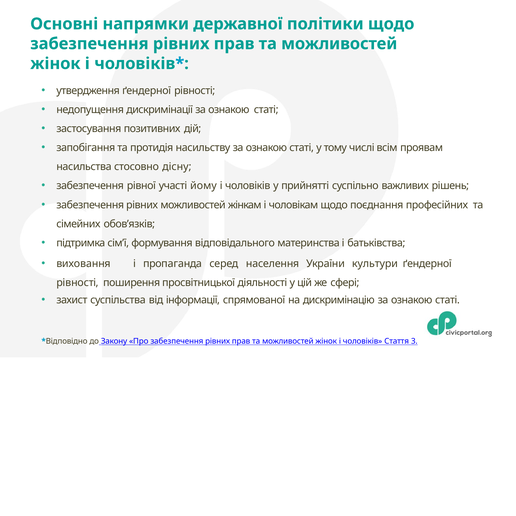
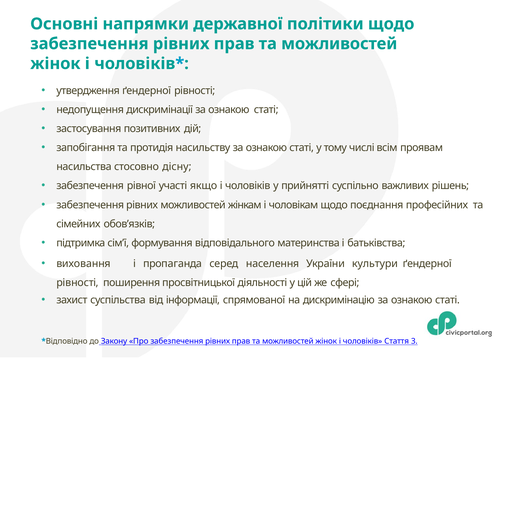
йому: йому -> якщо (204, 186)
